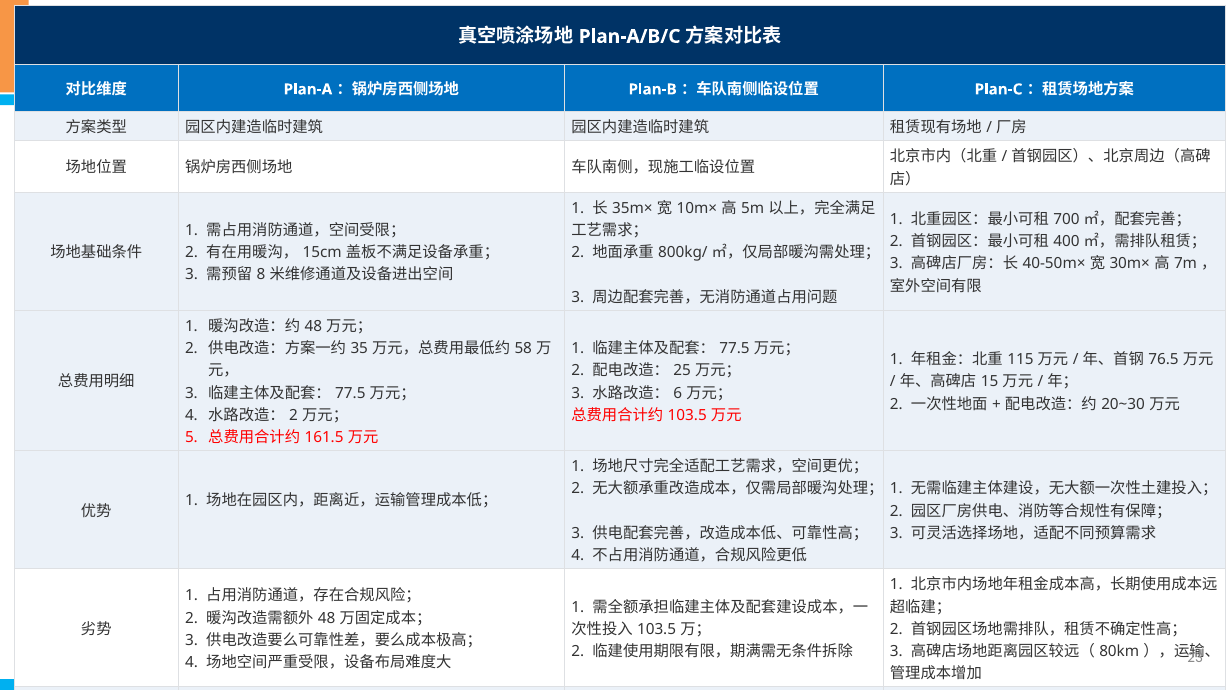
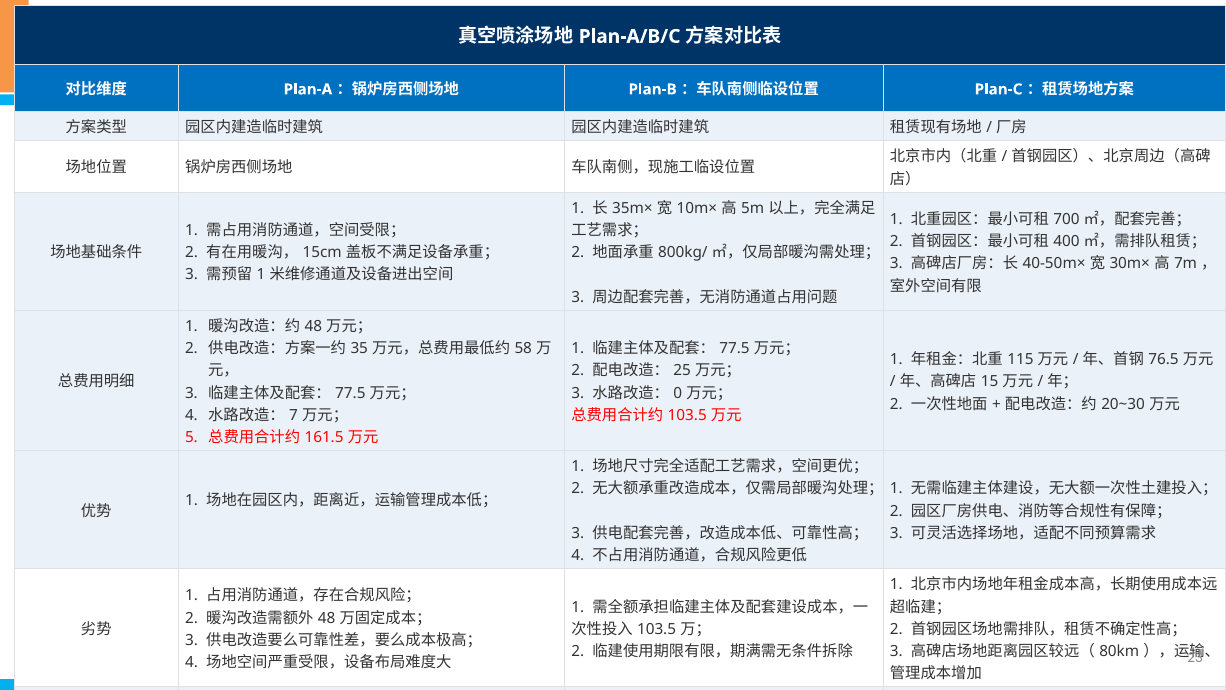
8: 8 -> 1 (261, 275)
6: 6 -> 0 (678, 393)
2: 2 -> 7 (294, 415)
